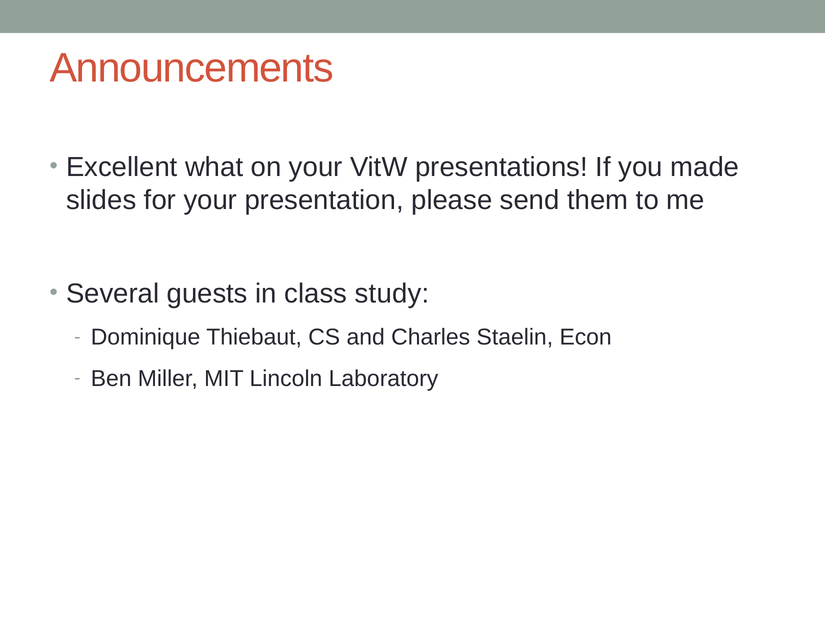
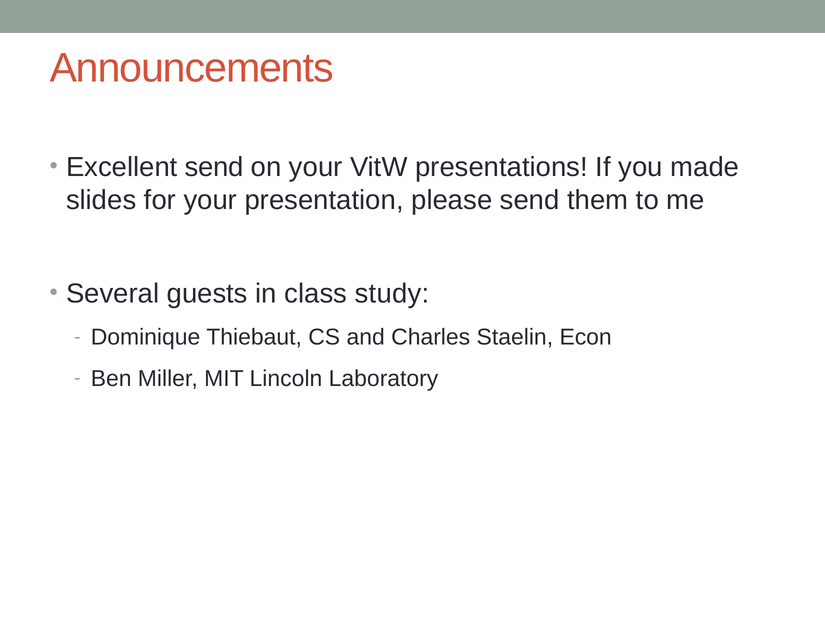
Excellent what: what -> send (214, 167)
